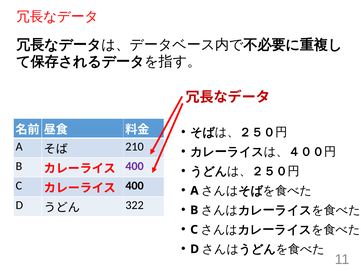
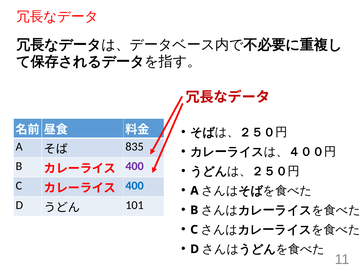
210: 210 -> 835 (135, 146)
400 colour: black -> blue (135, 185)
322: 322 -> 101 (135, 205)
